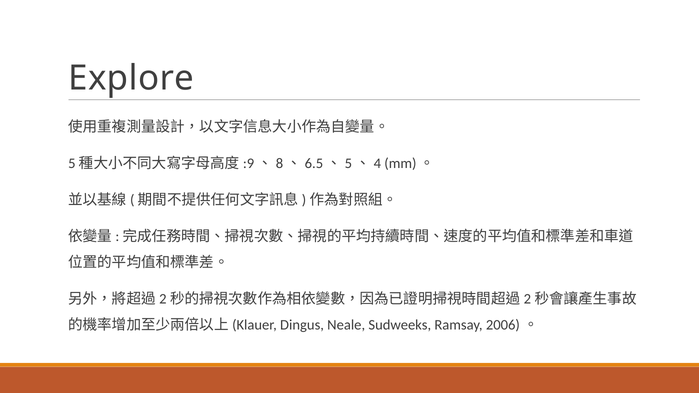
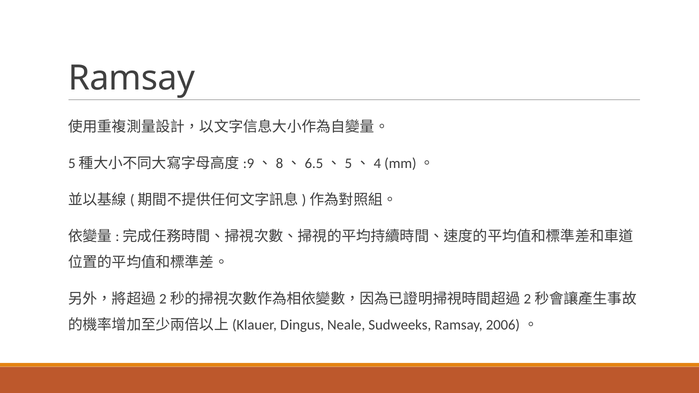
Explore: Explore -> Ramsay (131, 78)
